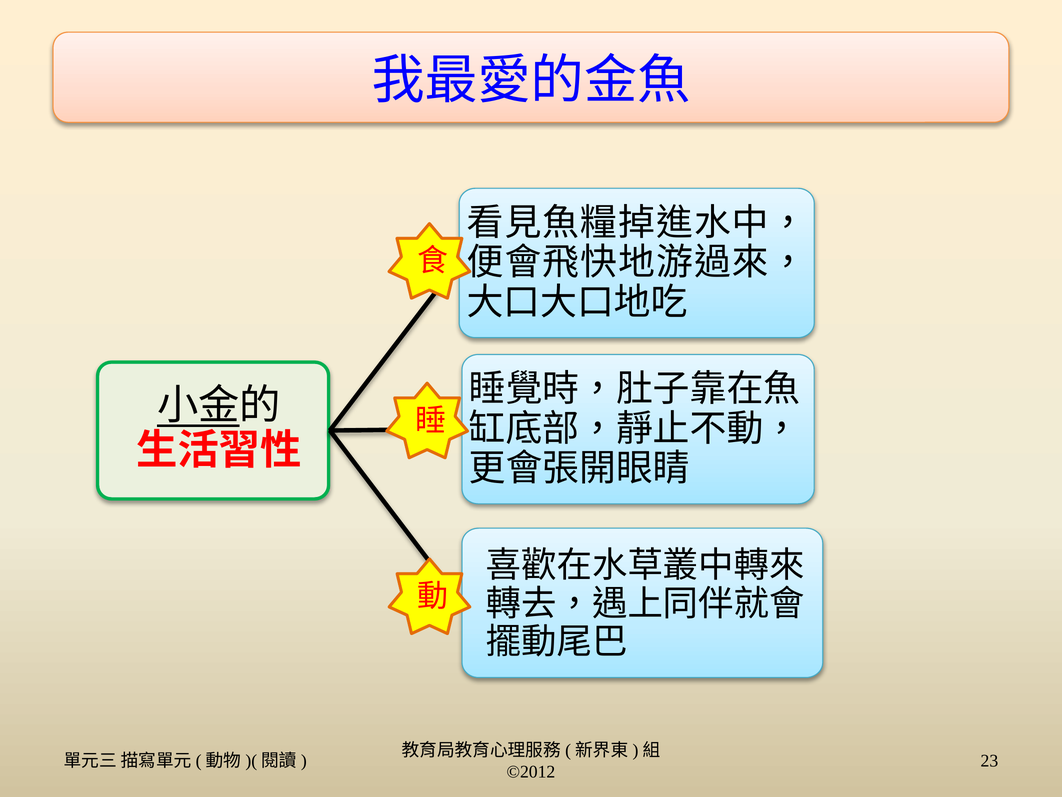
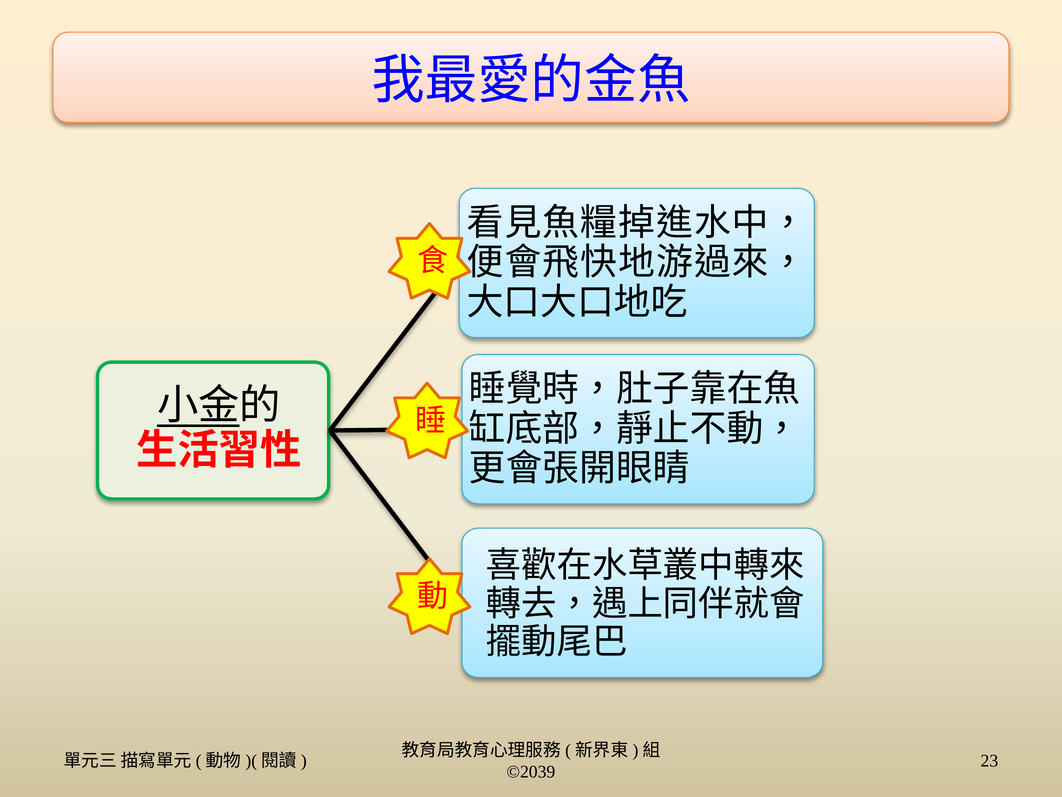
©2012: ©2012 -> ©2039 (531, 771)
